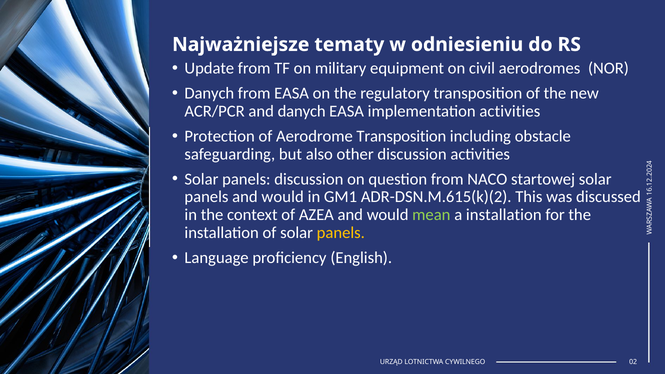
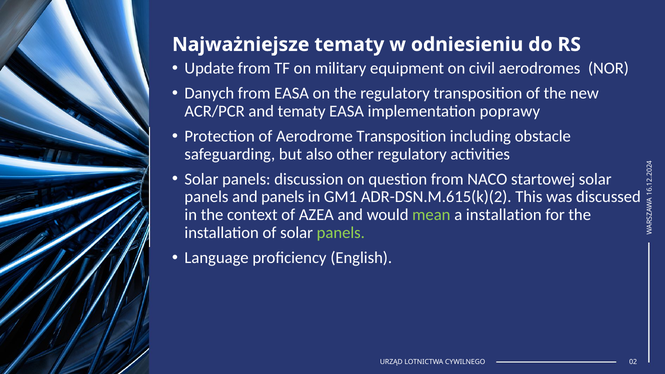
and danych: danych -> tematy (302, 111)
implementation activities: activities -> poprawy (510, 111)
other discussion: discussion -> regulatory (412, 154)
panels and would: would -> panels (283, 197)
panels colour: yellow -> light green (341, 233)
